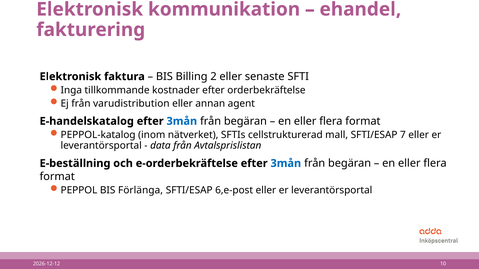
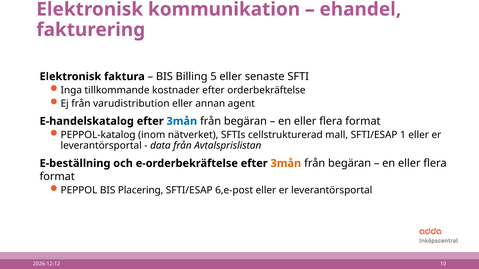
2: 2 -> 5 (214, 77)
7: 7 -> 1 (403, 135)
3mån colour: blue -> orange (286, 164)
Förlänga: Förlänga -> Placering (141, 190)
